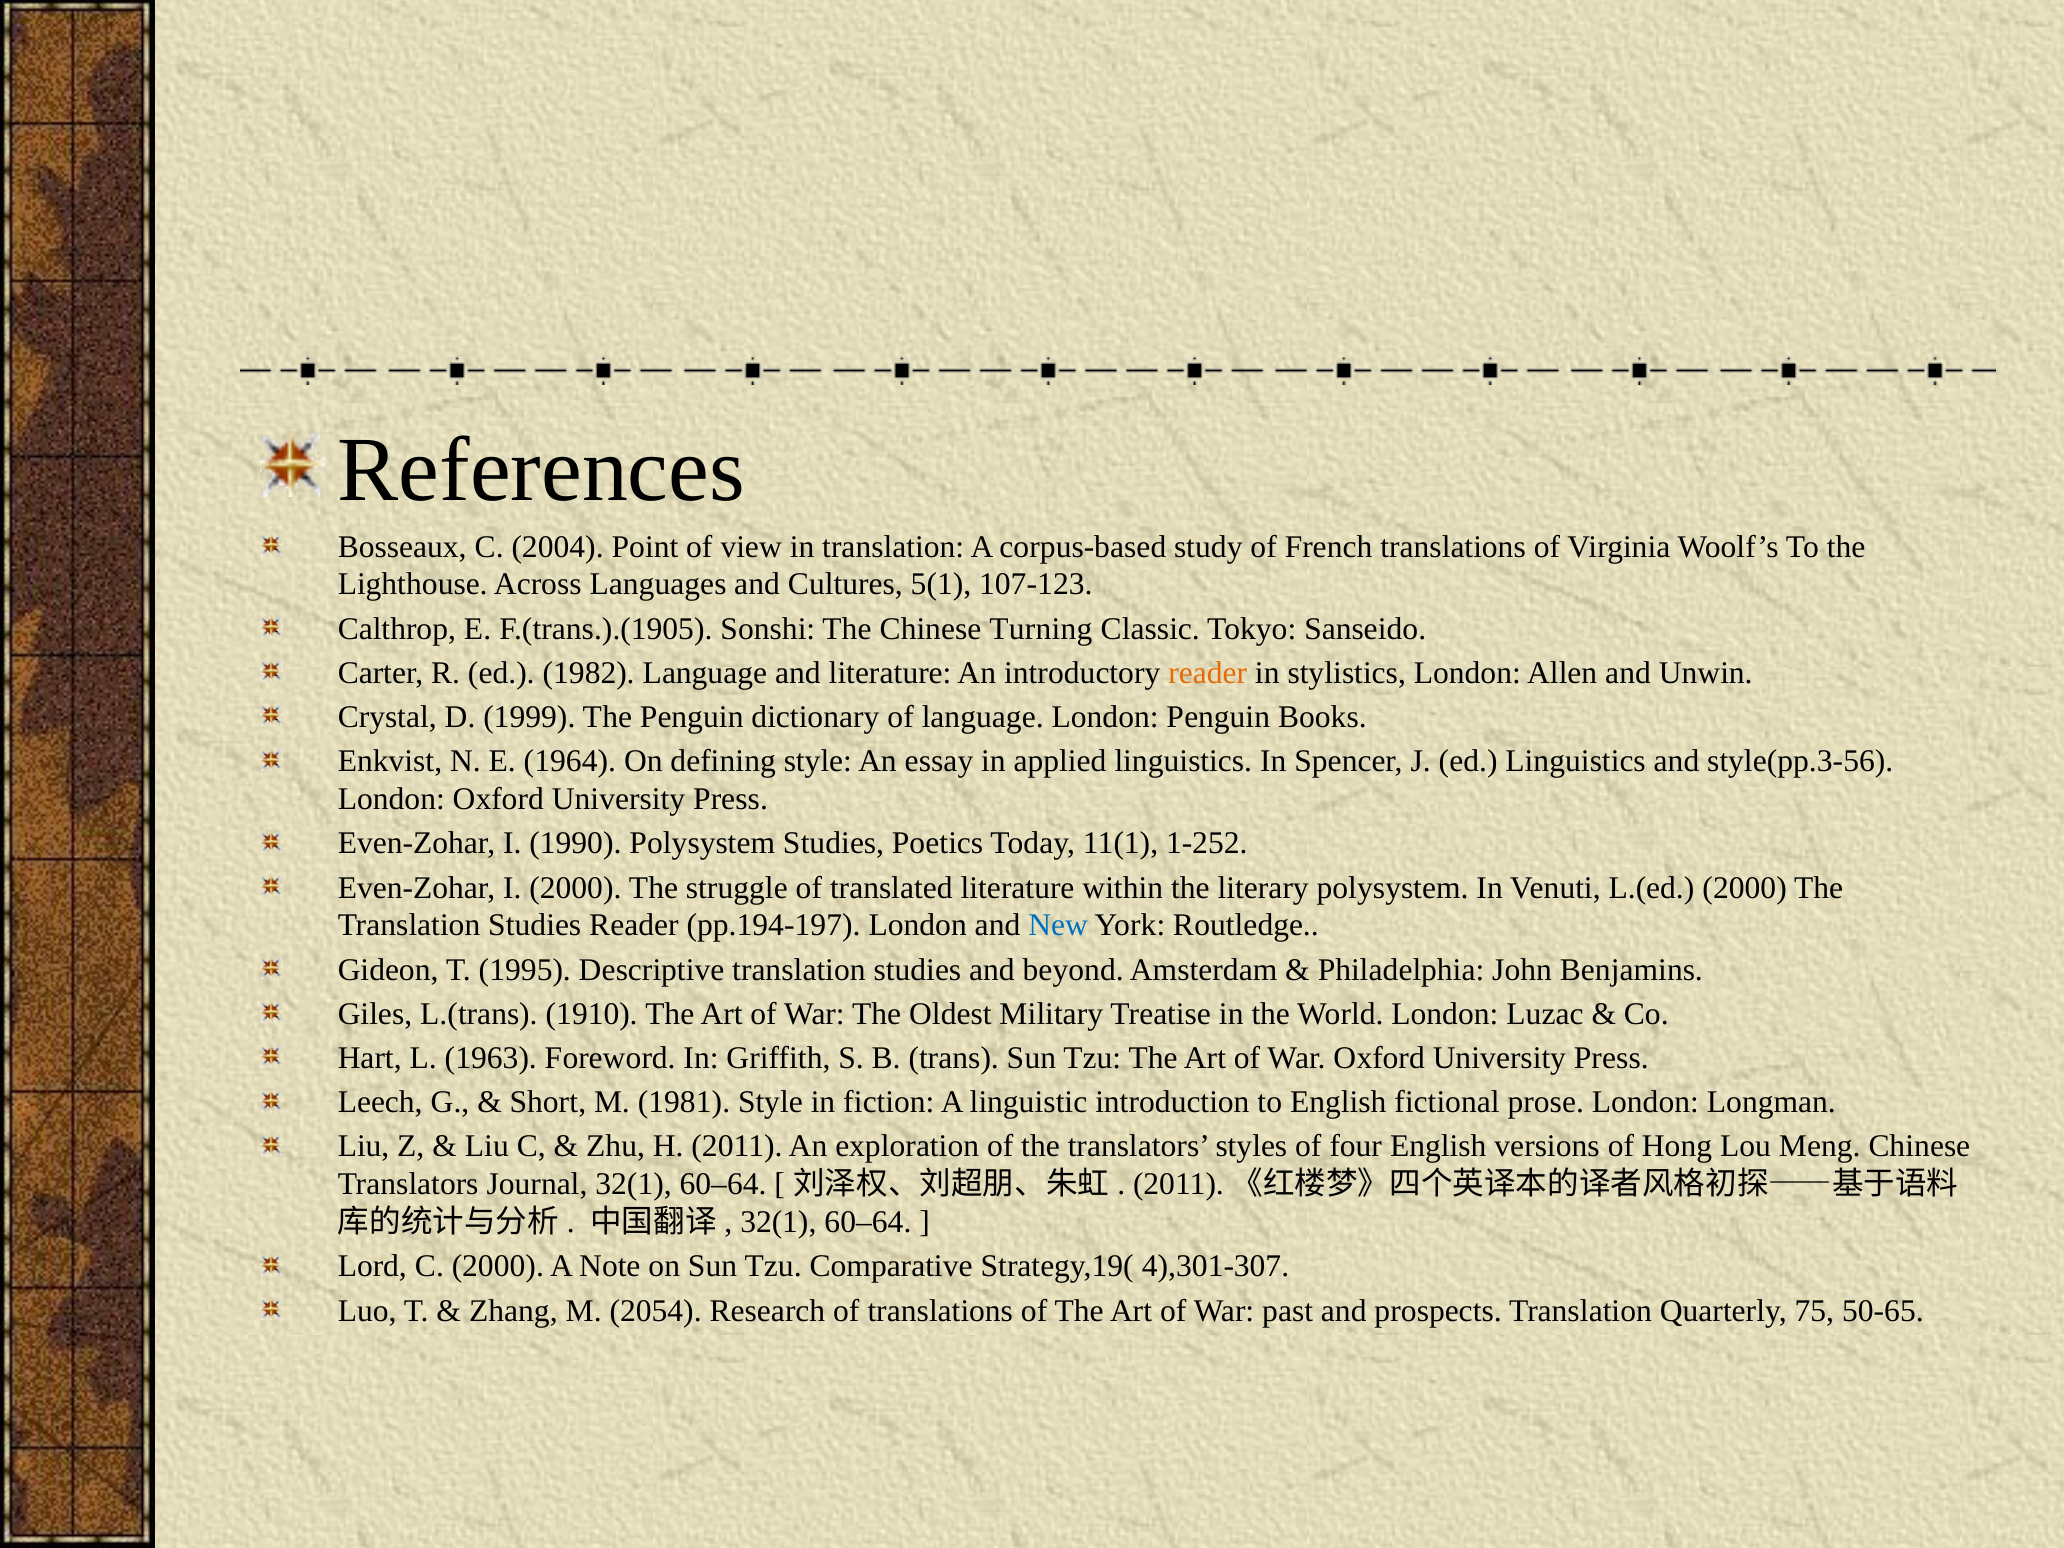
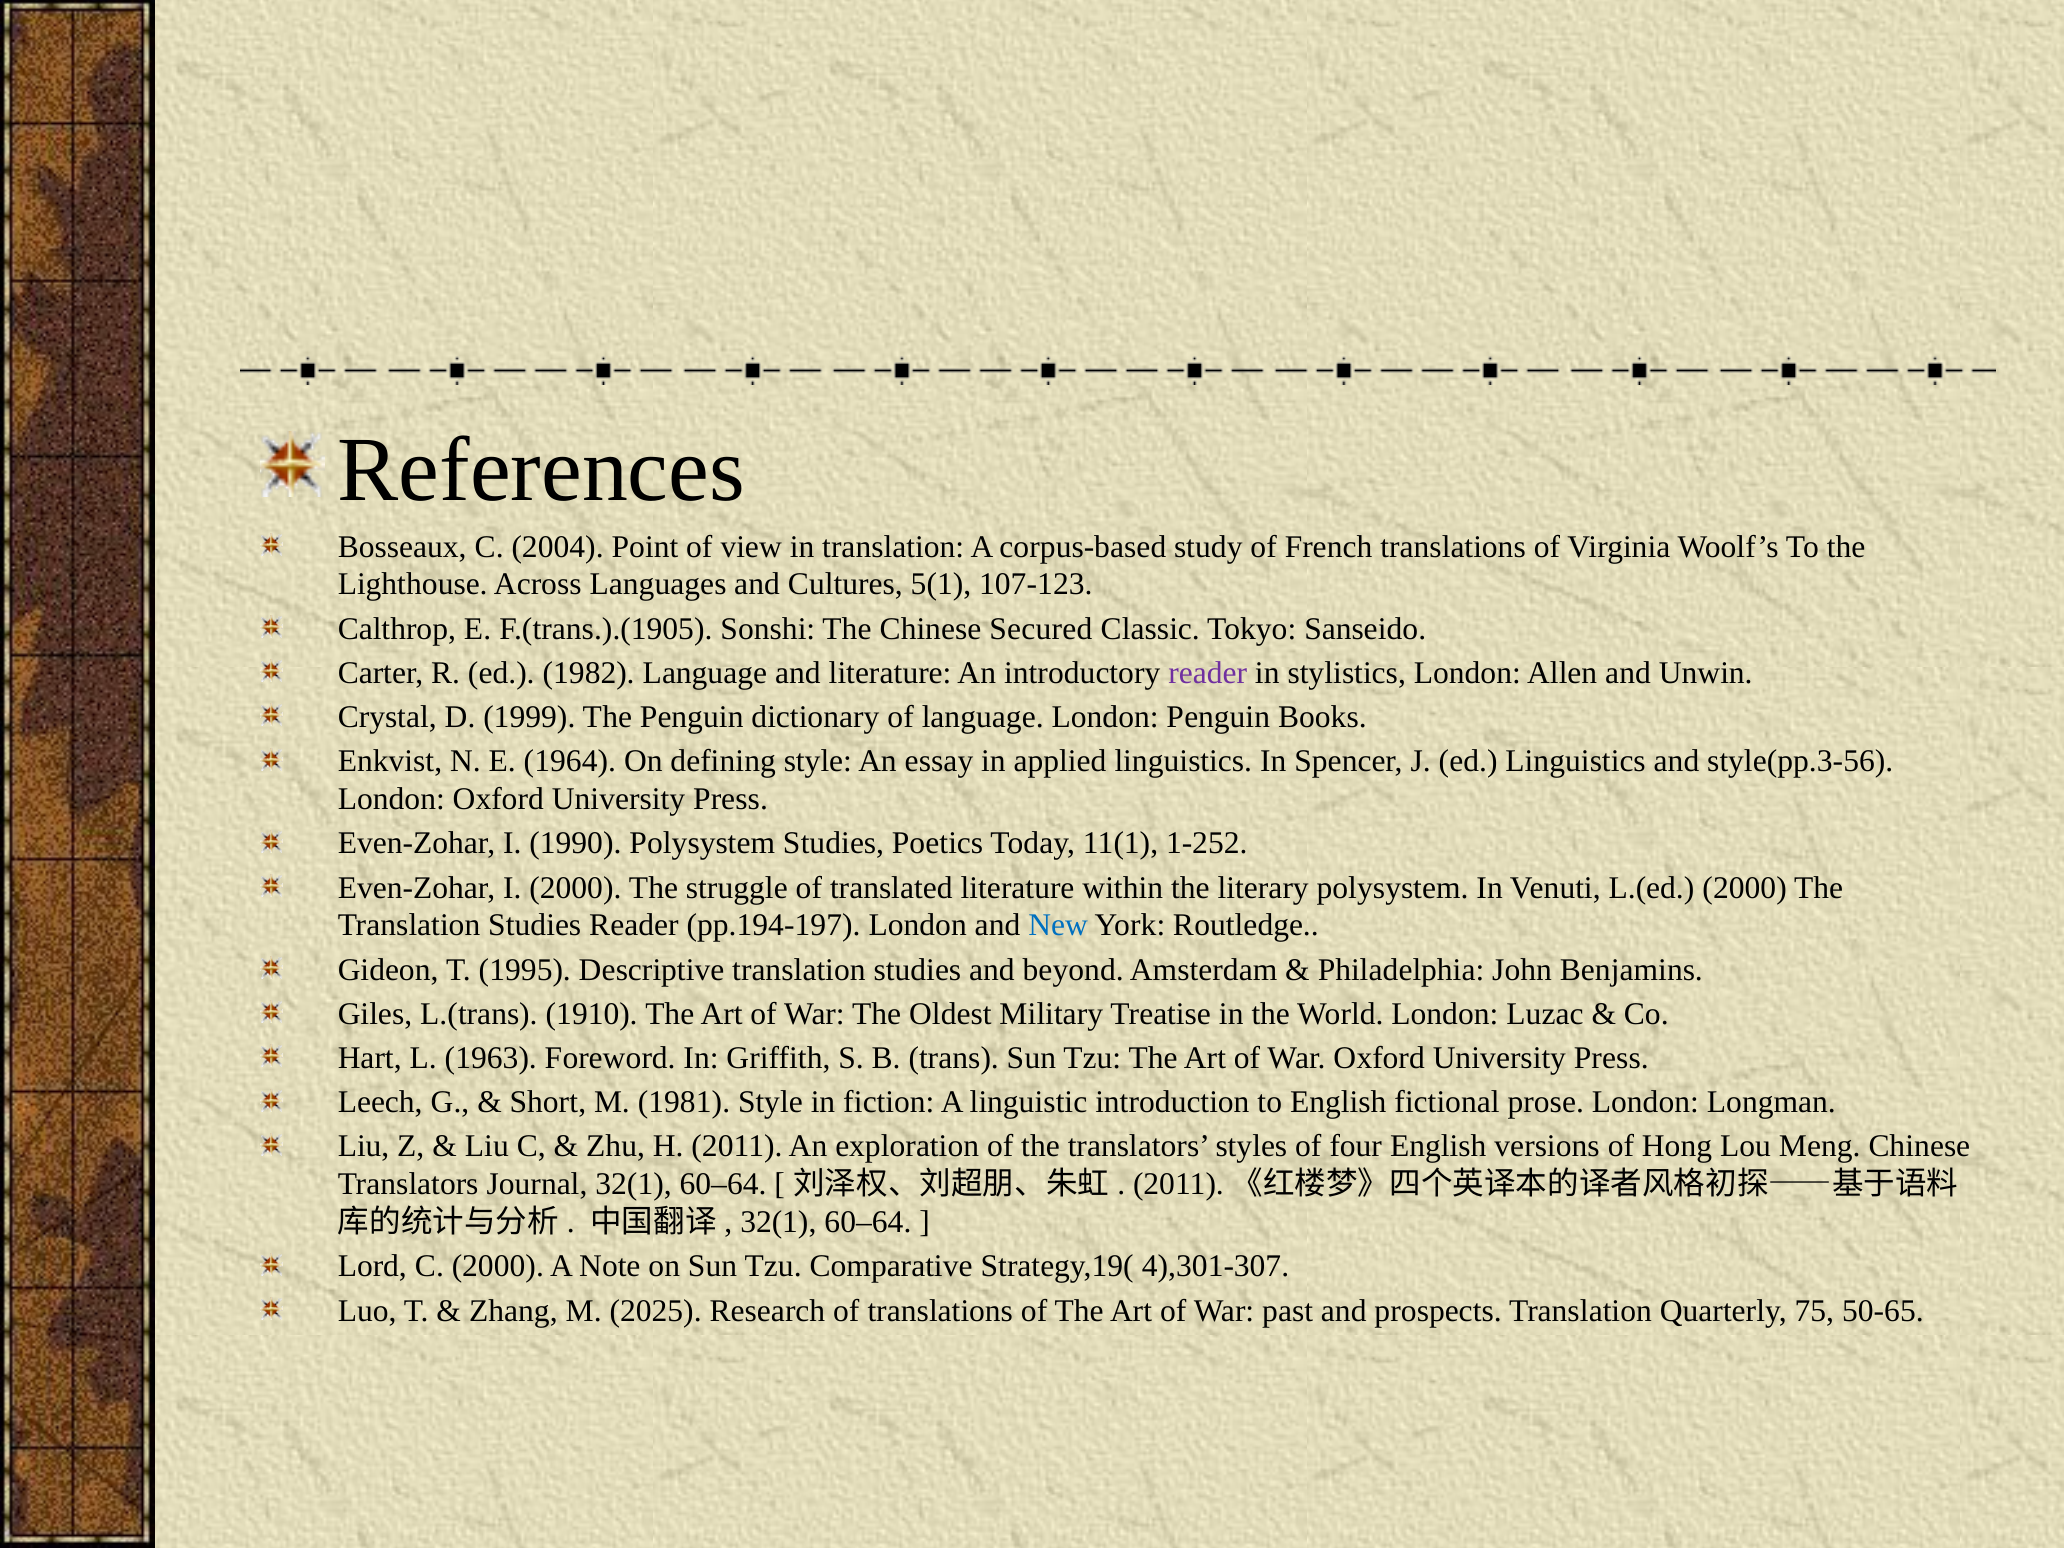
Turning: Turning -> Secured (1041, 629)
reader colour: orange -> purple (1208, 673)
2054: 2054 -> 2025 (656, 1311)
